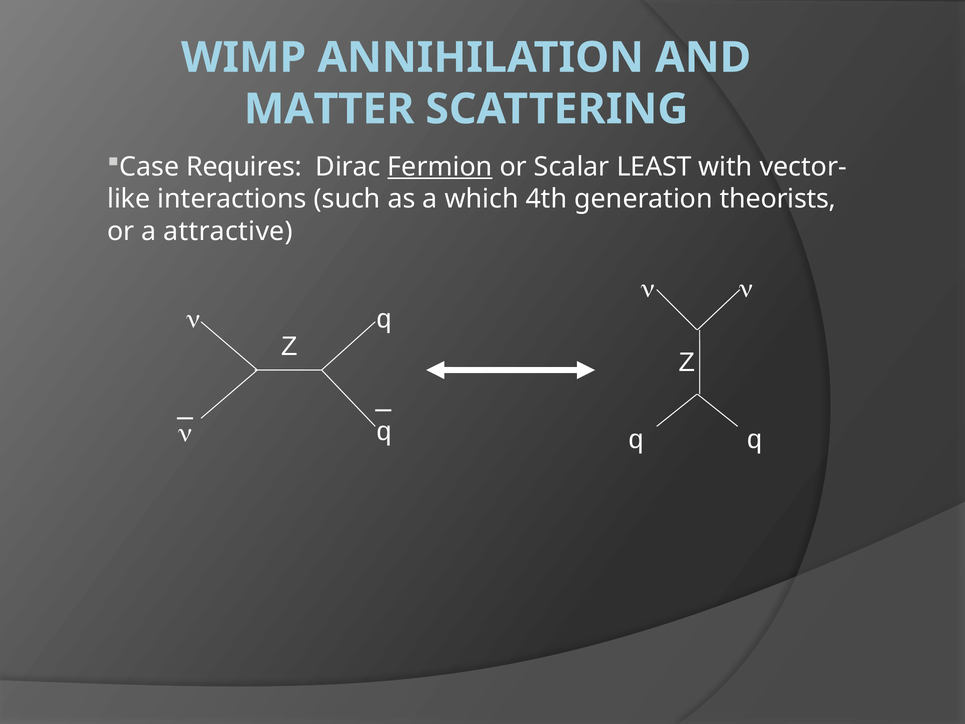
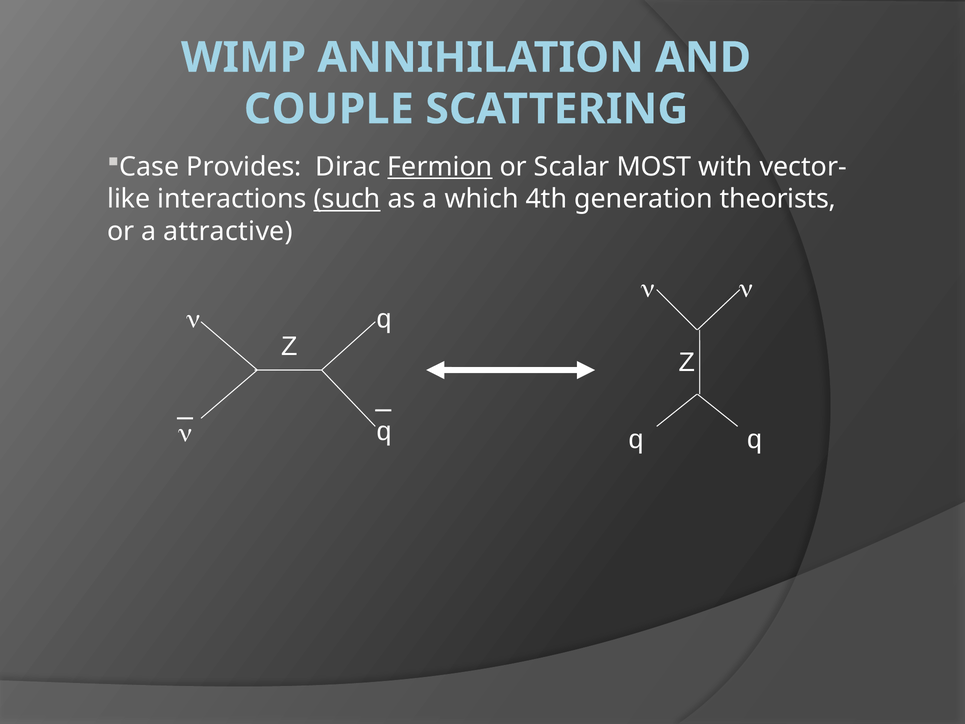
MATTER: MATTER -> COUPLE (329, 109)
Requires: Requires -> Provides (244, 167)
LEAST: LEAST -> MOST (654, 167)
such underline: none -> present (347, 199)
